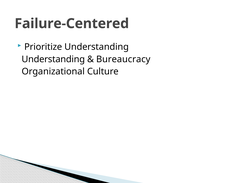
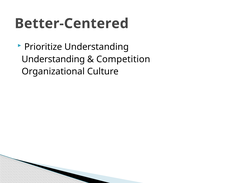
Failure-Centered: Failure-Centered -> Better-Centered (72, 23)
Bureaucracy: Bureaucracy -> Competition (123, 59)
